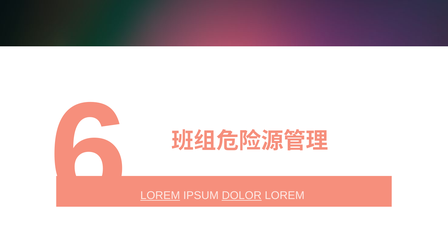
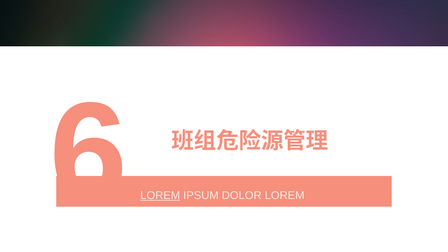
DOLOR underline: present -> none (242, 195)
